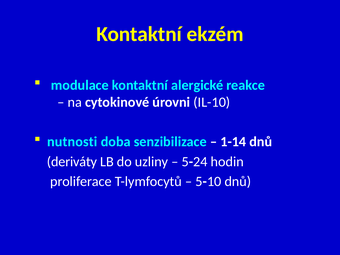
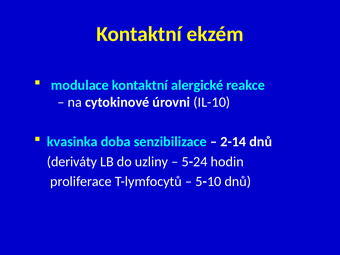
nutnosti: nutnosti -> kvasinka (72, 142)
1-14: 1-14 -> 2-14 (233, 142)
